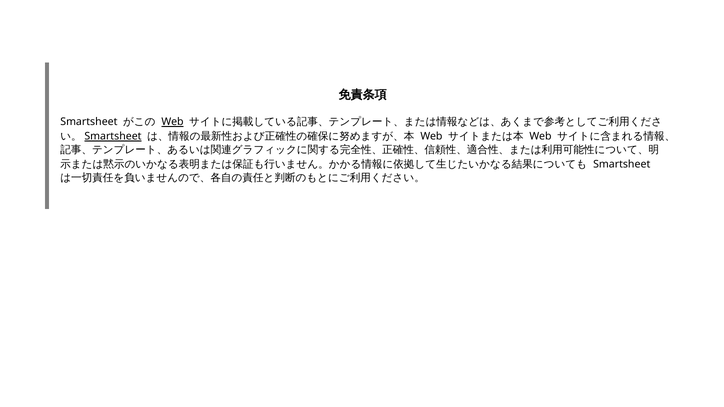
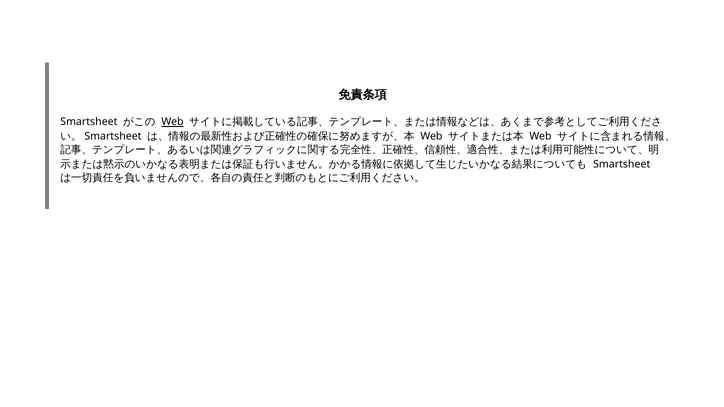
Smartsheet underline: present -> none (113, 137)
